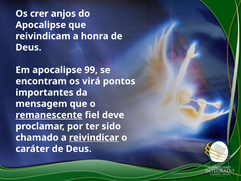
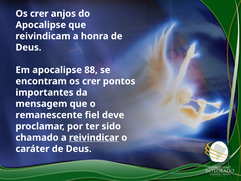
99: 99 -> 88 (91, 70)
encontram os virá: virá -> crer (91, 81)
remanescente underline: present -> none (49, 115)
